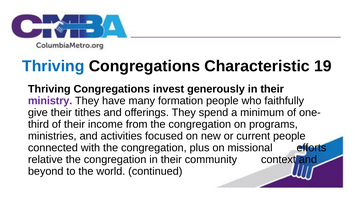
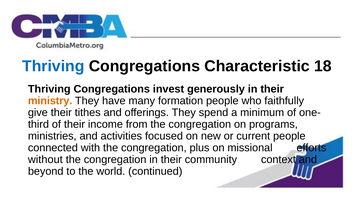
19: 19 -> 18 (323, 66)
ministry colour: purple -> orange (50, 101)
relative: relative -> without (45, 159)
